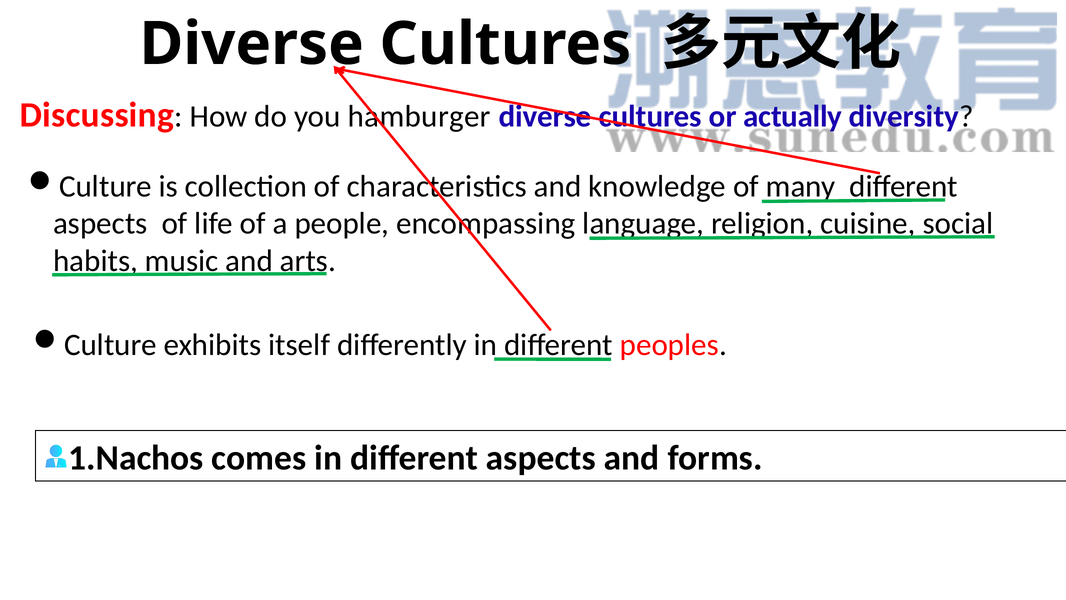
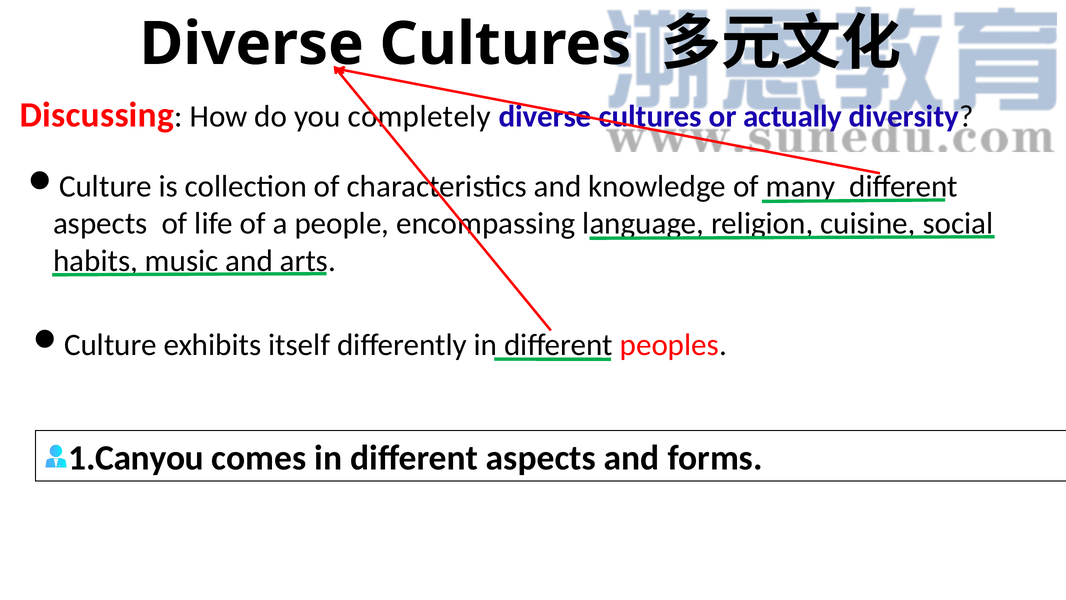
hamburger: hamburger -> completely (419, 116)
1.Nachos: 1.Nachos -> 1.Canyou (136, 458)
